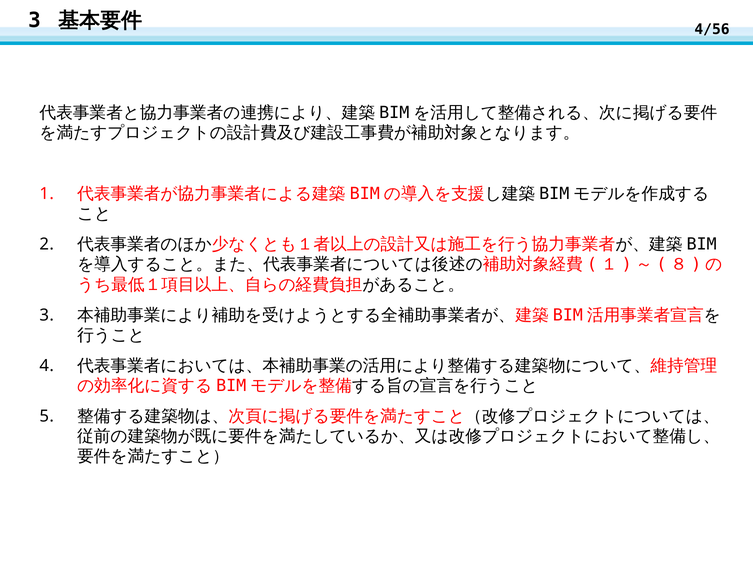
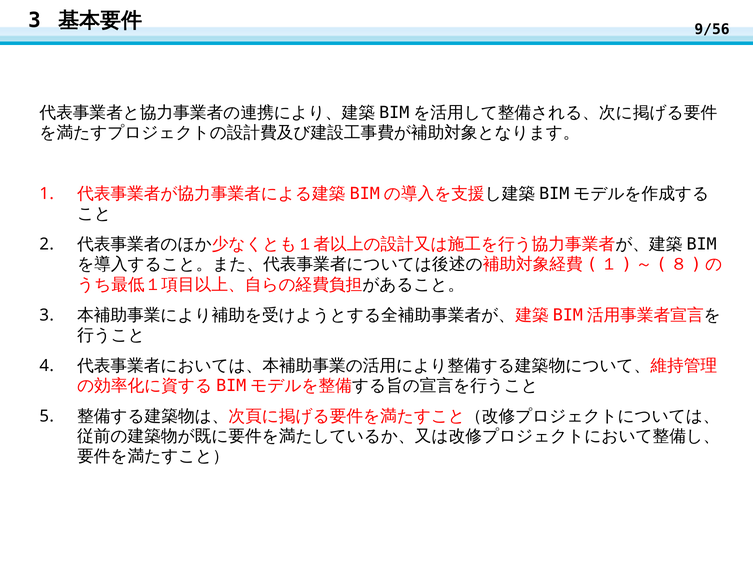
4/56: 4/56 -> 9/56 (712, 29)
